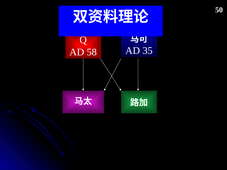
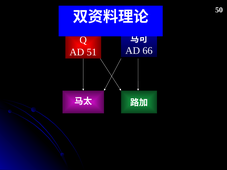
35: 35 -> 66 (148, 51)
AD 58: 58 -> 51 (92, 52)
